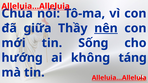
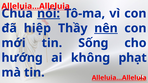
nói underline: none -> present (49, 14)
giữa: giữa -> hiệp (37, 28)
táng: táng -> phạt (133, 58)
